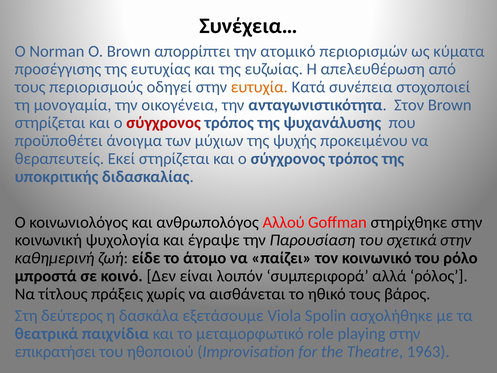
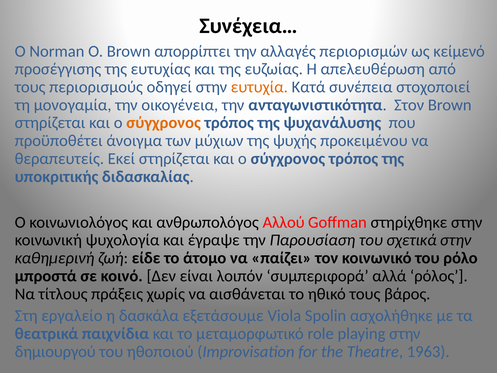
ατομικό: ατομικό -> αλλαγές (288, 51)
κύματα: κύματα -> κείμενό (459, 51)
σύγχρονος colour: red -> orange (164, 123)
δεύτερος: δεύτερος -> εργαλείο (72, 316)
επικρατήσει: επικρατήσει -> δημιουργού (55, 351)
